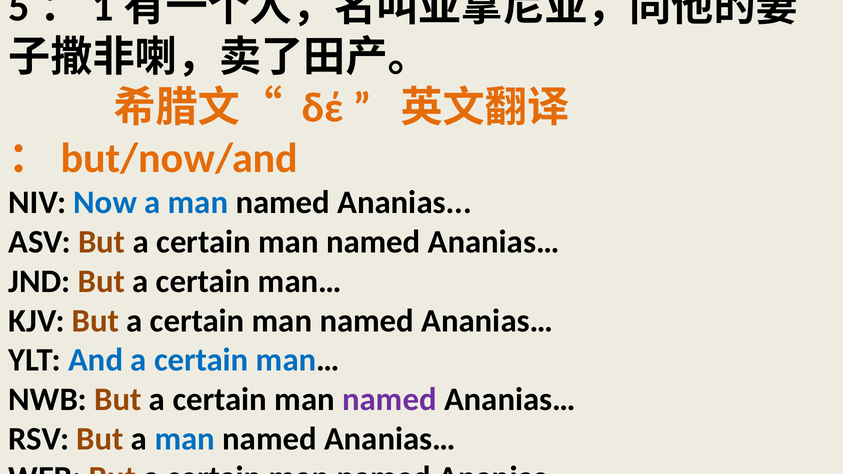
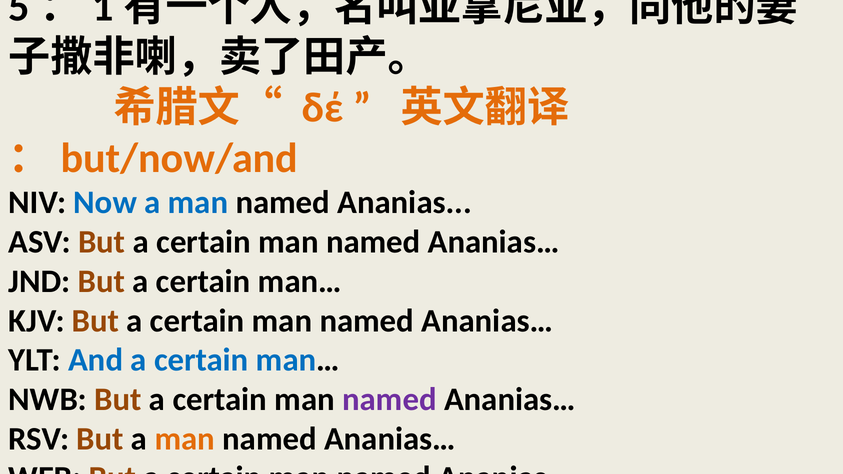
man colour: blue -> orange (185, 439)
